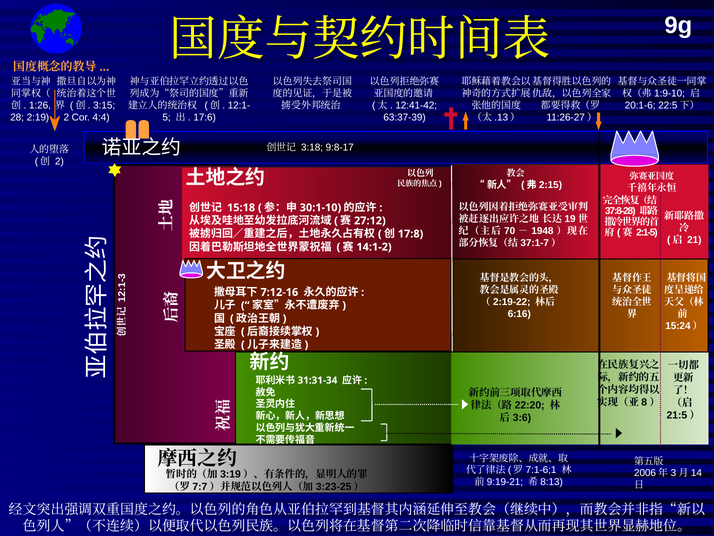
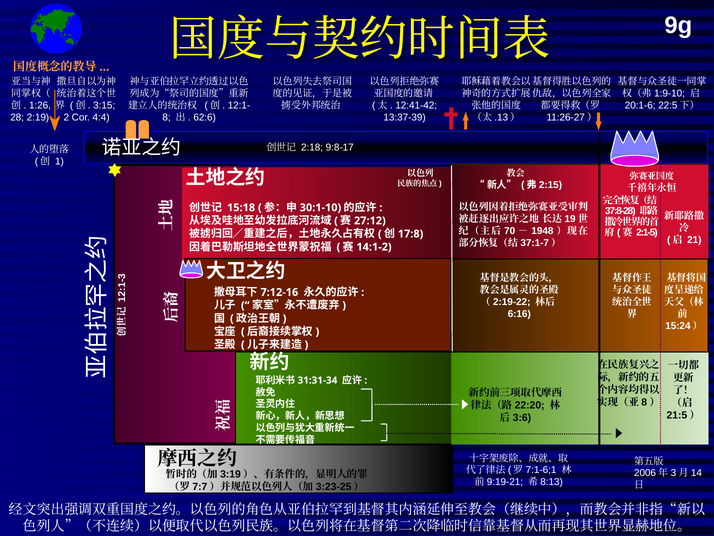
5: 5 -> 8 (167, 117)
17:6: 17:6 -> 62:6 (205, 117)
63:37-39: 63:37-39 -> 13:37-39 (405, 117)
3:18: 3:18 -> 2:18 (312, 147)
2: 2 -> 1 (59, 161)
